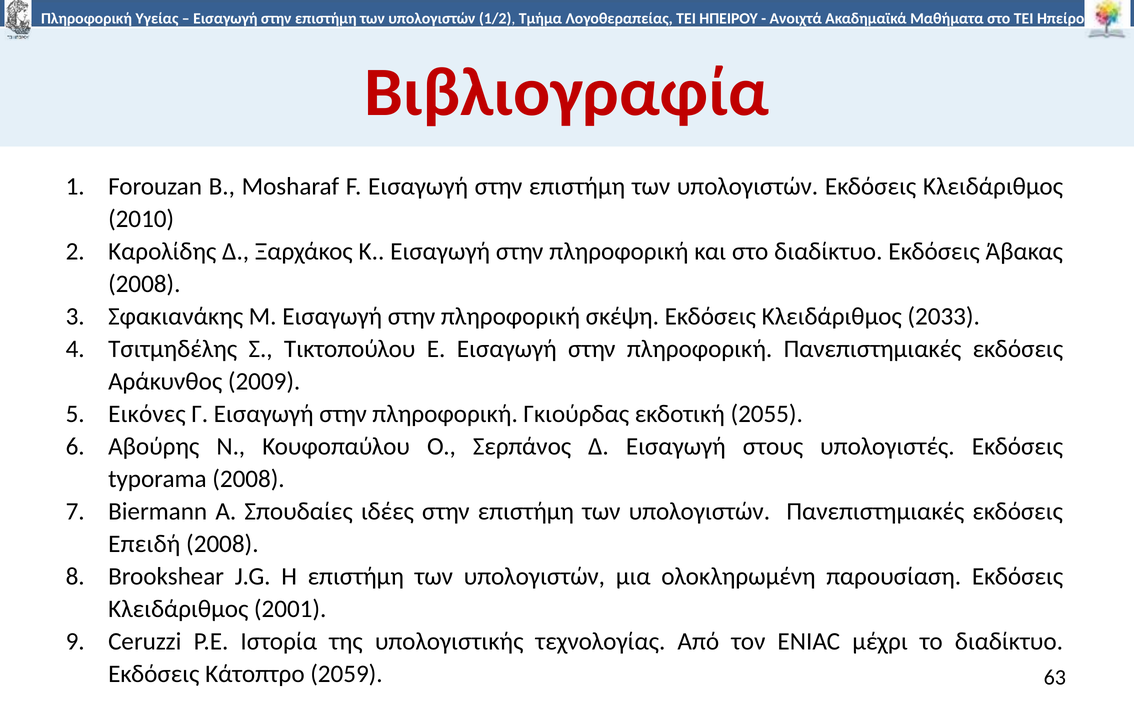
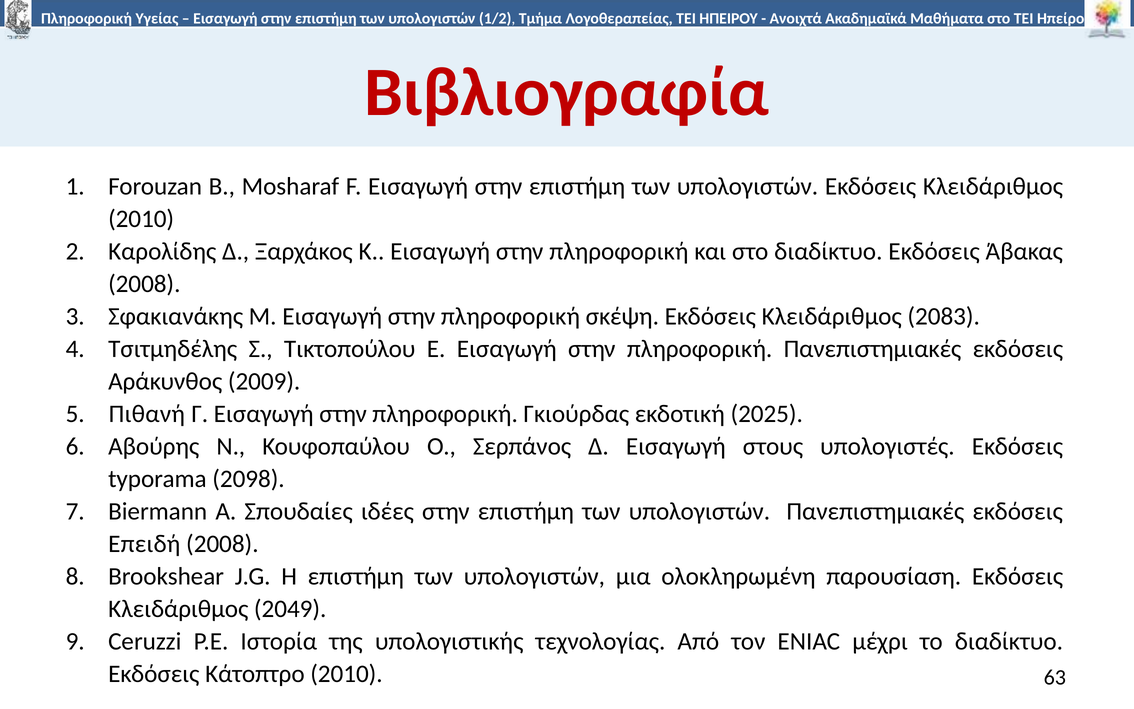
2033: 2033 -> 2083 (944, 316)
Εικόνες: Εικόνες -> Πιθανή (147, 414)
2055: 2055 -> 2025 (767, 414)
typorama 2008: 2008 -> 2098 (249, 479)
2001: 2001 -> 2049 (290, 609)
Κάτοπτρο 2059: 2059 -> 2010 (346, 674)
